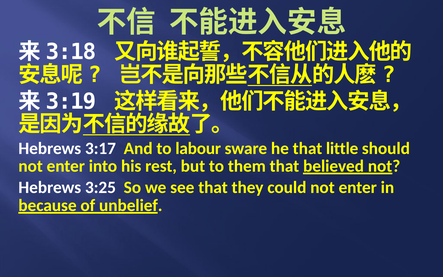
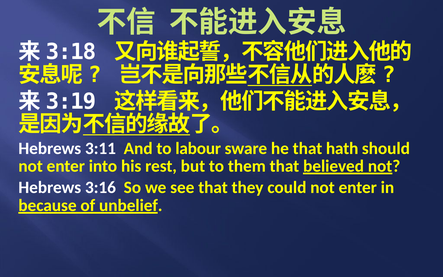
3:17: 3:17 -> 3:11 (100, 148)
little: little -> hath (342, 148)
3:25: 3:25 -> 3:16 (100, 187)
